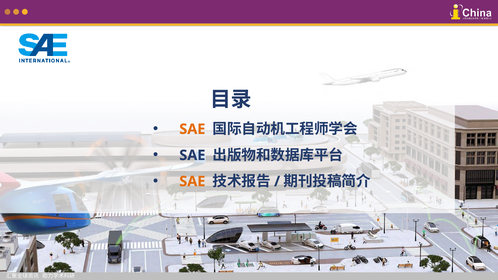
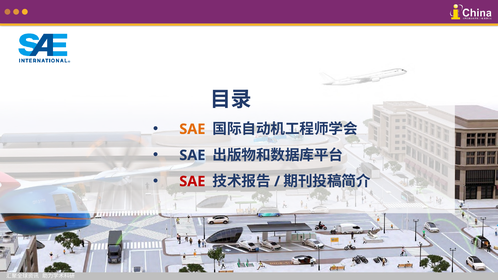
SAE colour: orange -> red (192, 182)
